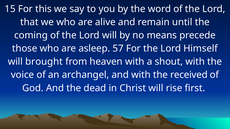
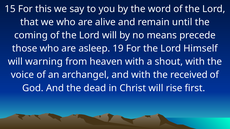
57: 57 -> 19 (118, 49)
brought: brought -> warning (44, 62)
